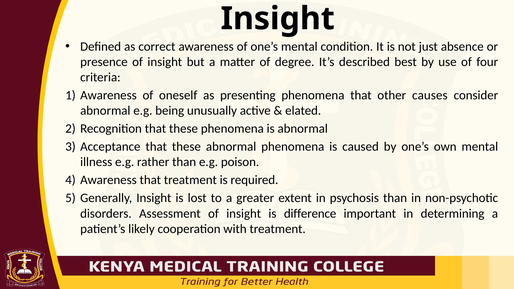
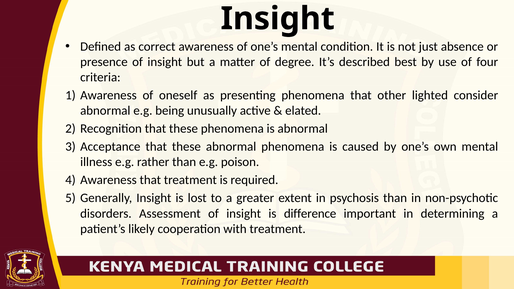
causes: causes -> lighted (430, 95)
